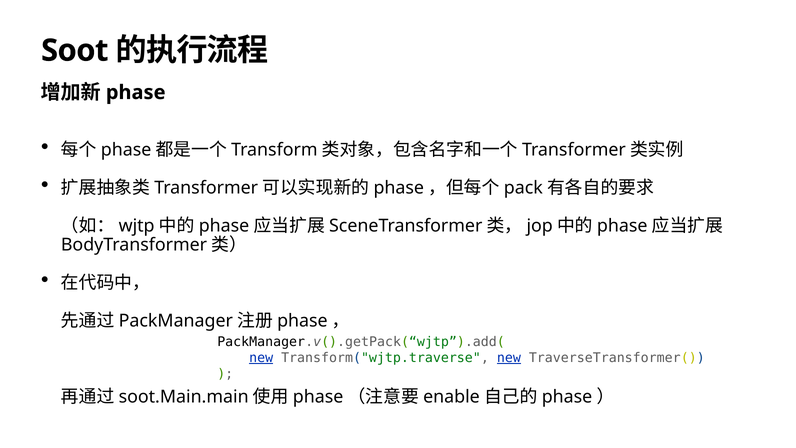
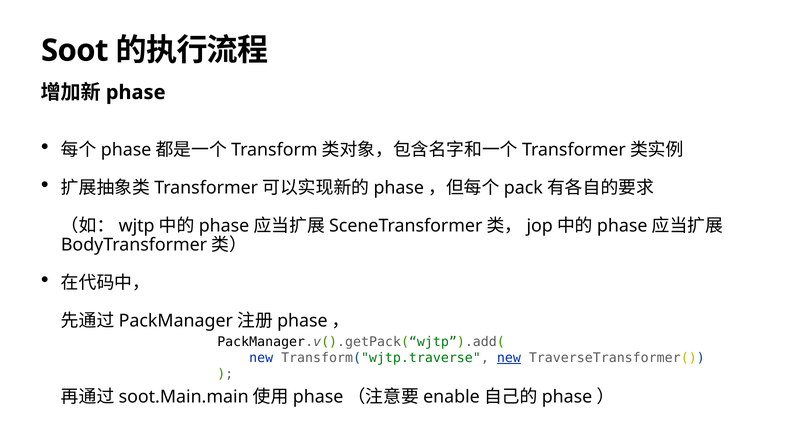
new underline: present -> none (261, 358)
